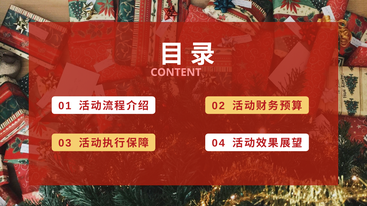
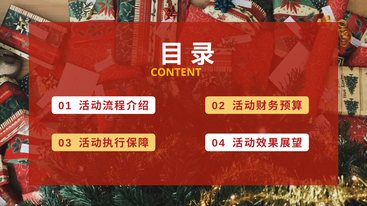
CONTENT colour: pink -> yellow (176, 73)
